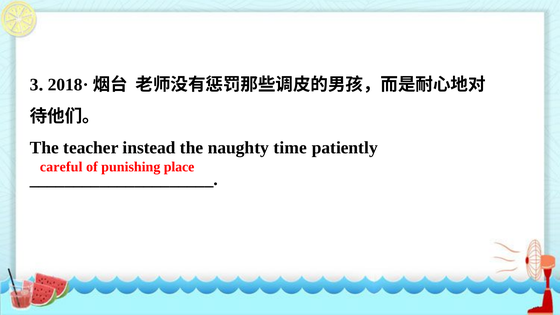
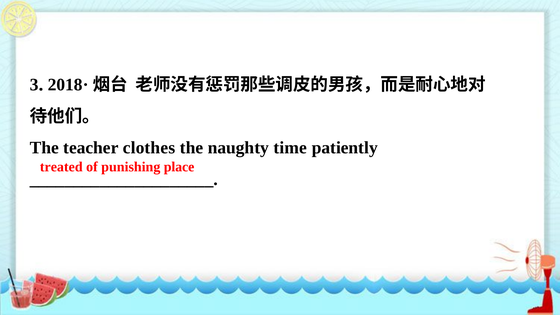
instead: instead -> clothes (149, 148)
careful: careful -> treated (61, 167)
